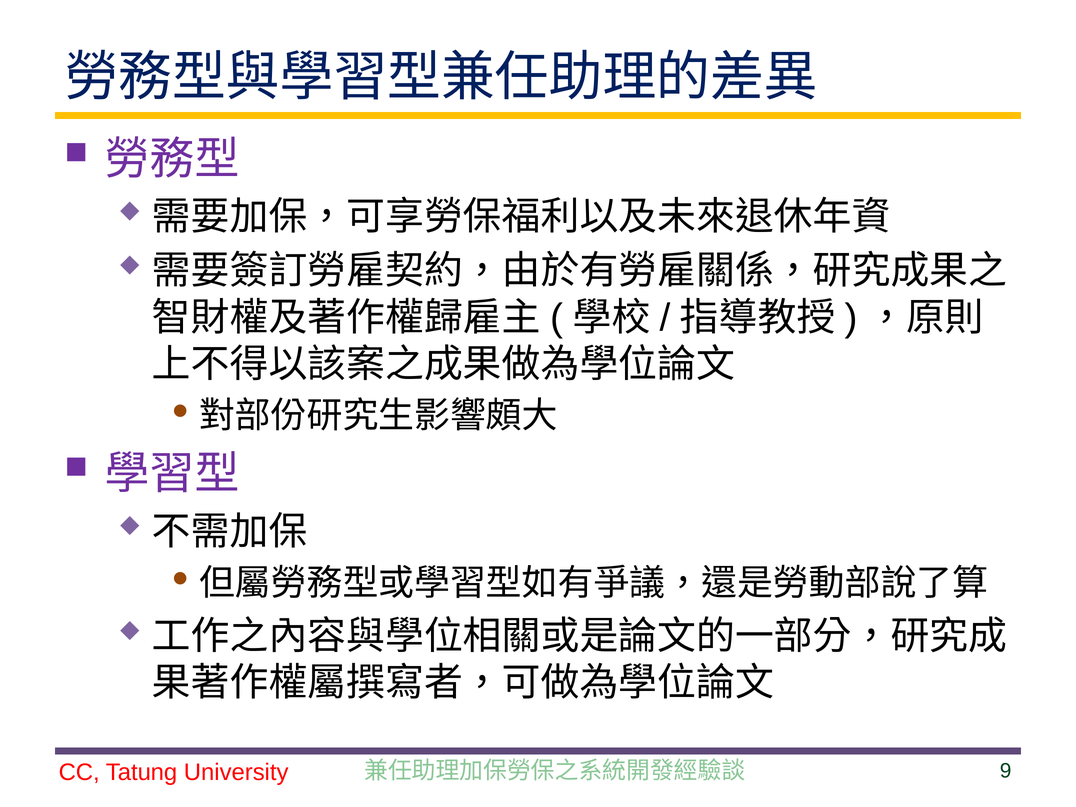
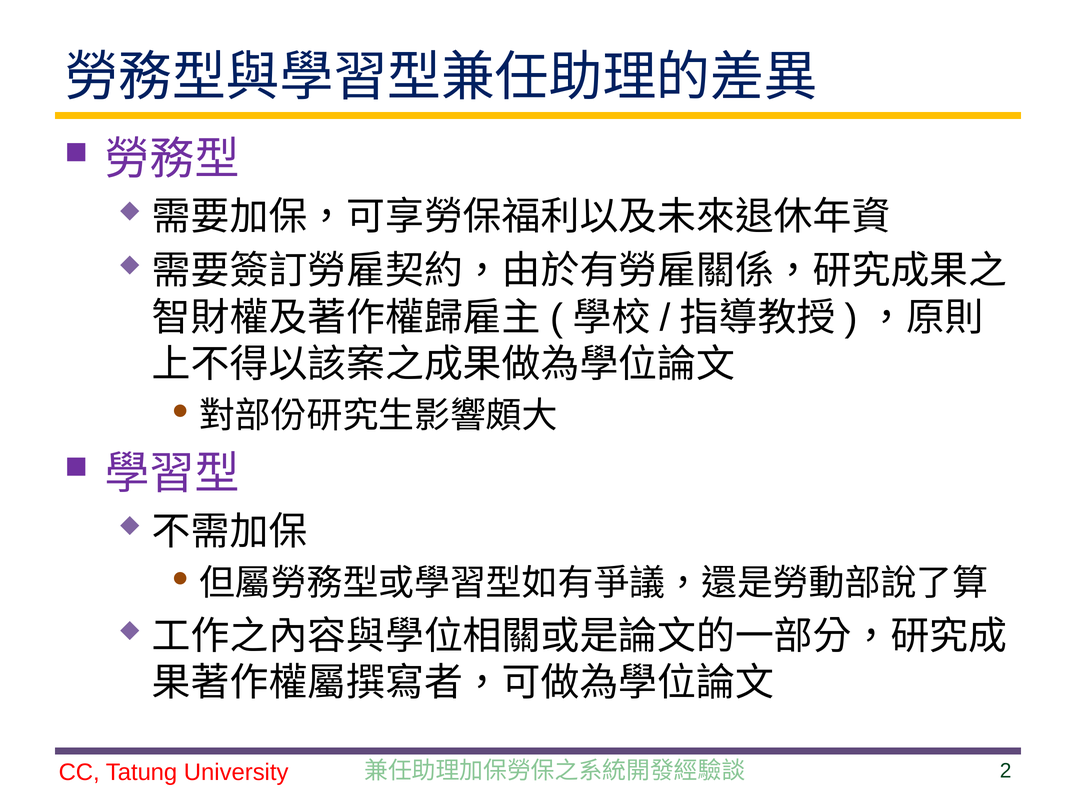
9: 9 -> 2 (1006, 771)
